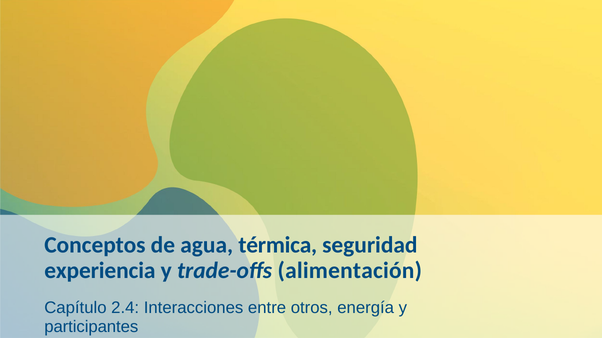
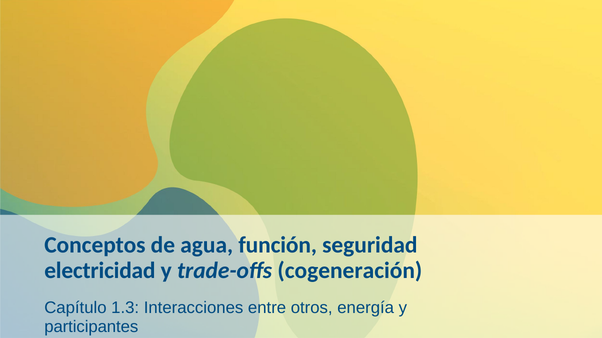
térmica: térmica -> función (278, 246)
experiencia: experiencia -> electricidad (100, 271)
alimentación: alimentación -> cogeneración (350, 271)
2.4: 2.4 -> 1.3 (125, 308)
